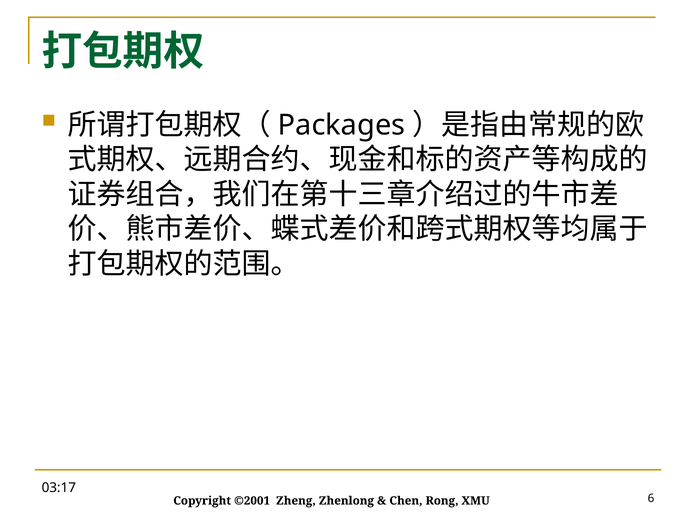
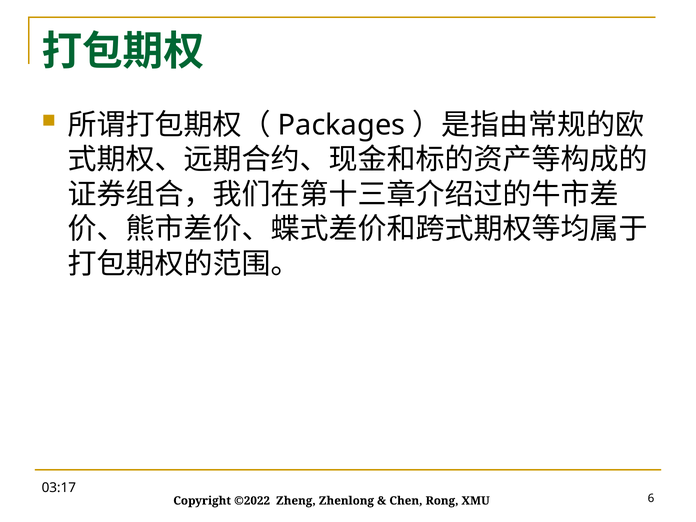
©2001: ©2001 -> ©2022 (252, 501)
